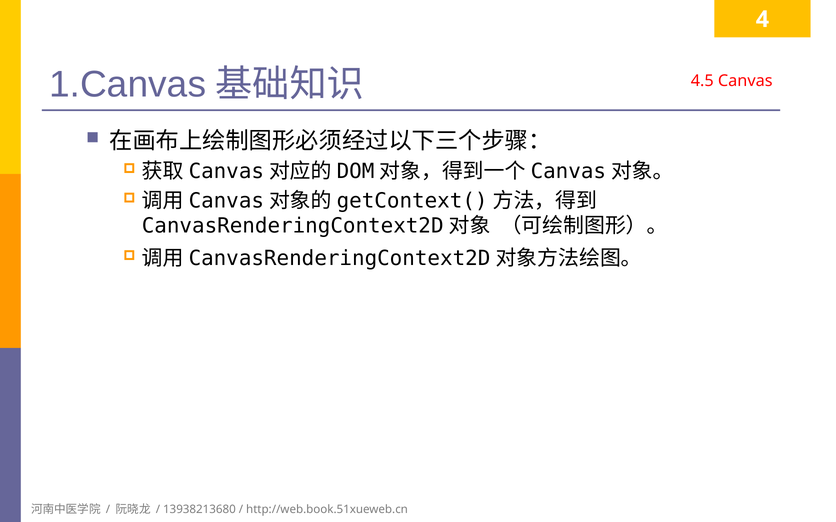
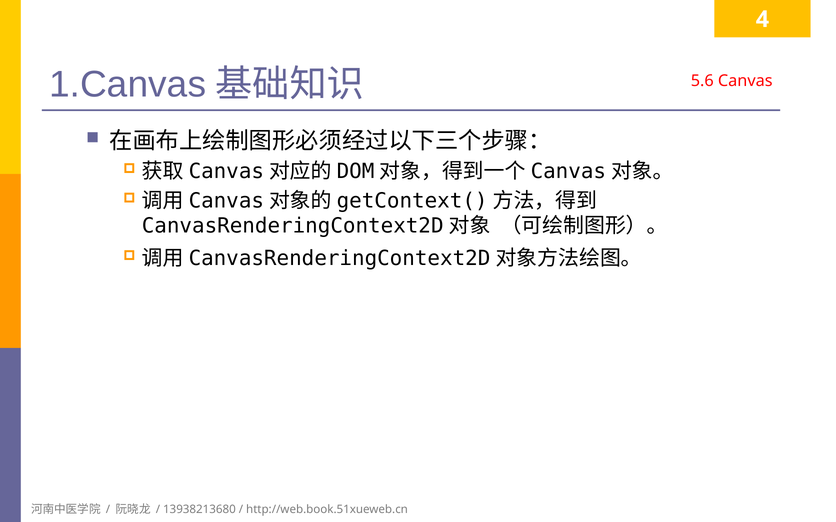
4.5: 4.5 -> 5.6 (702, 81)
